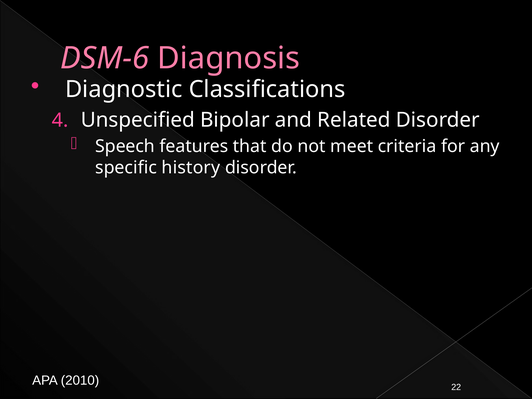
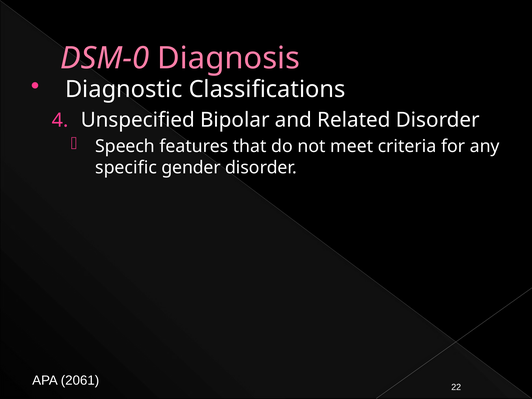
DSM-6: DSM-6 -> DSM-0 (105, 58)
history: history -> gender (191, 168)
2010: 2010 -> 2061 (80, 380)
